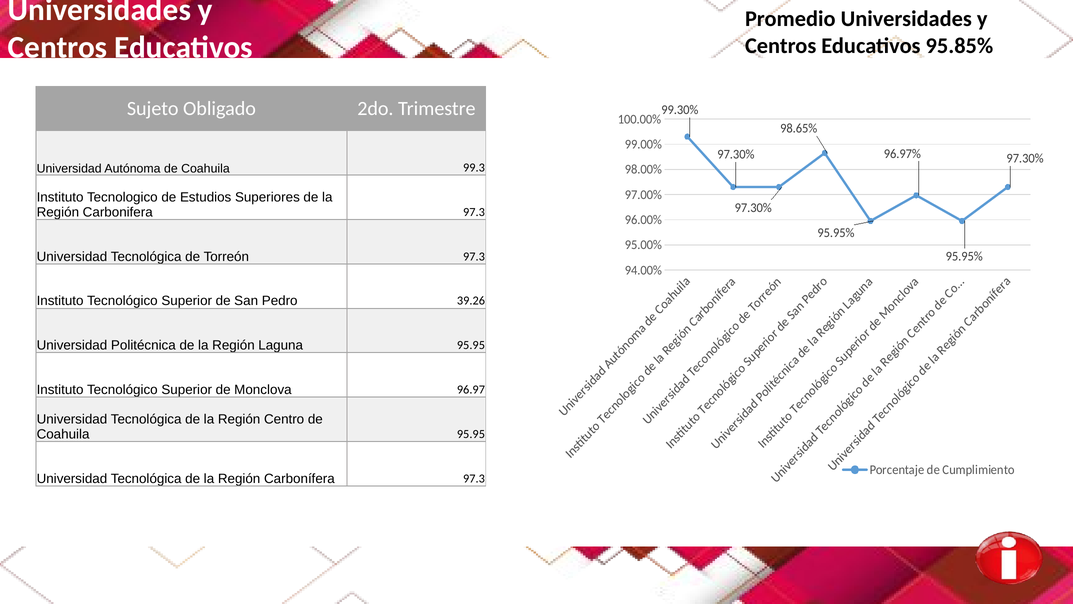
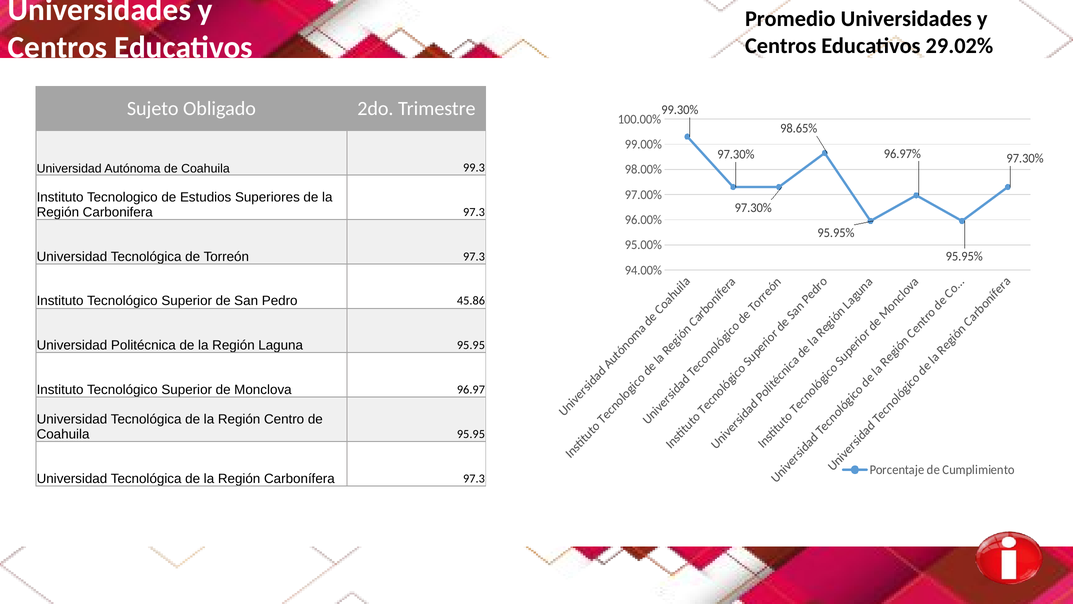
95.85%: 95.85% -> 29.02% (959, 46)
39.26: 39.26 -> 45.86 (471, 301)
